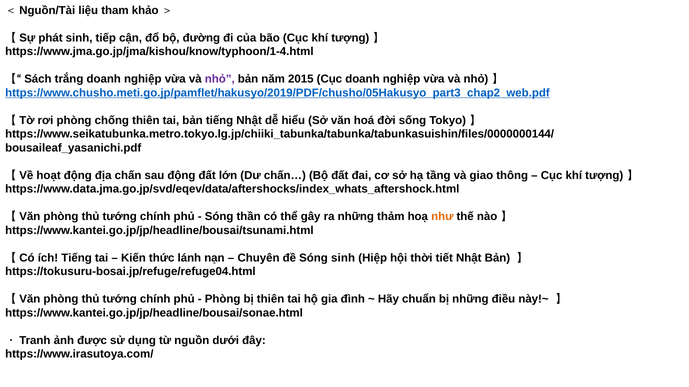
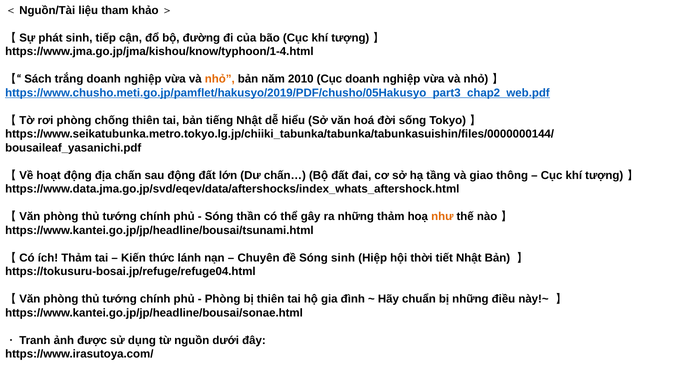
nhỏ colour: purple -> orange (220, 79)
2015: 2015 -> 2010 (301, 79)
ích Tiếng: Tiếng -> Thảm (77, 258)
